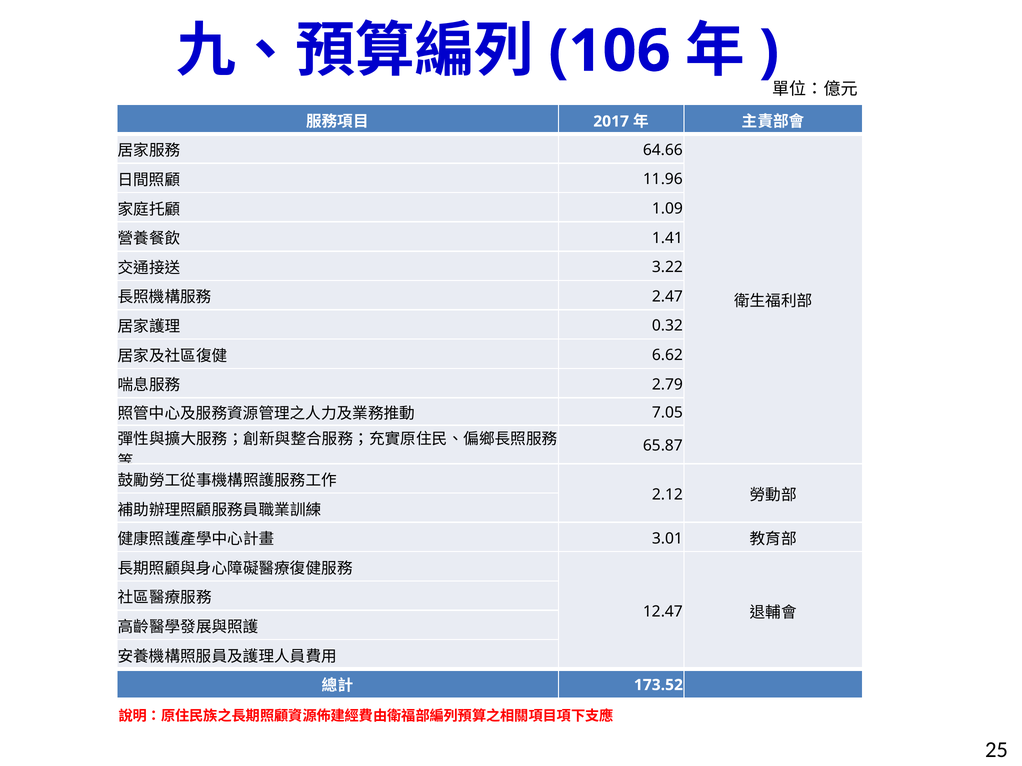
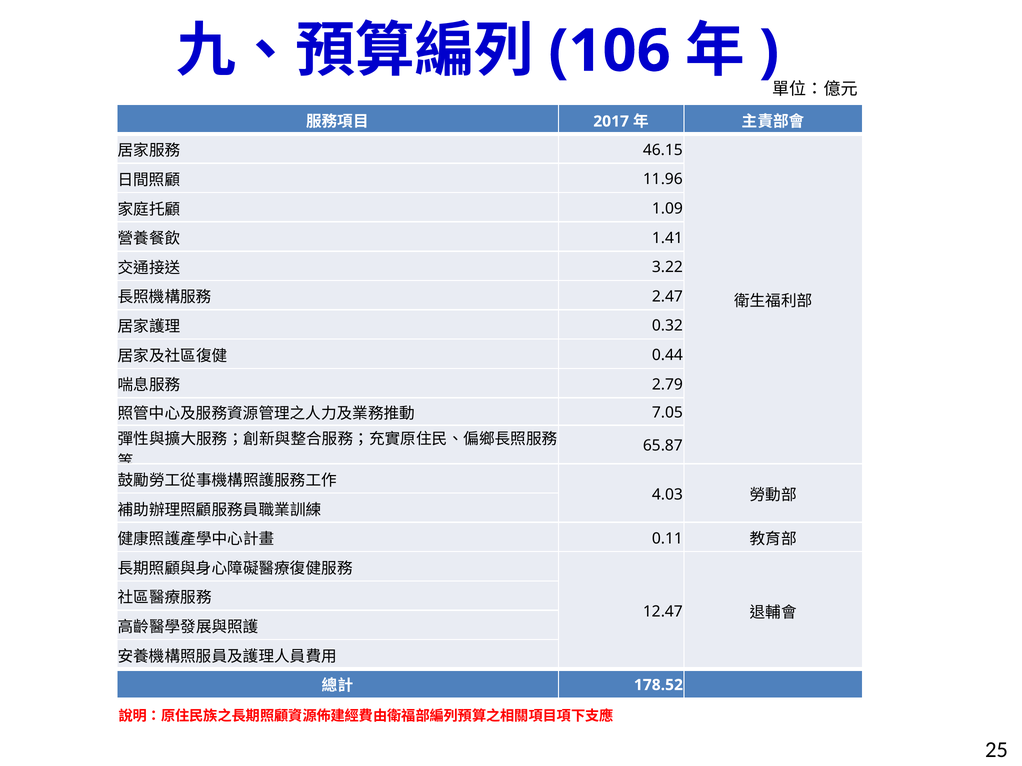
64.66: 64.66 -> 46.15 (663, 150)
6.62: 6.62 -> 0.44 (667, 355)
2.12: 2.12 -> 4.03 (667, 495)
3.01: 3.01 -> 0.11 (667, 539)
173.52: 173.52 -> 178.52 (658, 685)
